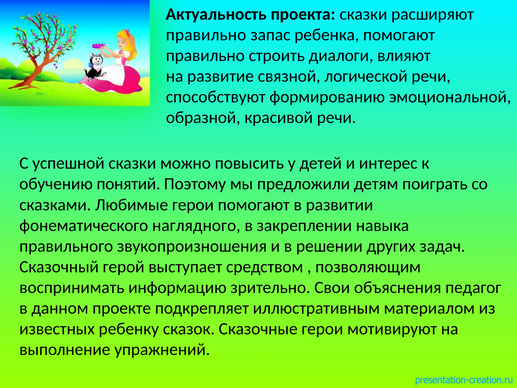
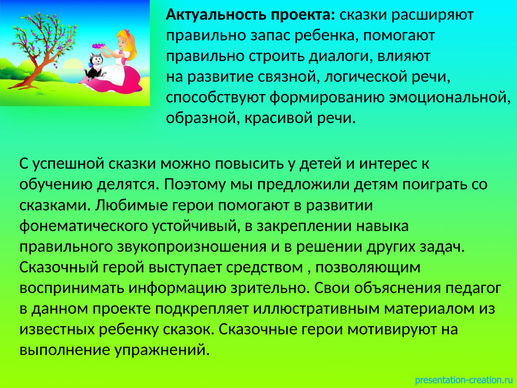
понятий: понятий -> делятся (128, 184)
наглядного: наглядного -> устойчивый (196, 225)
